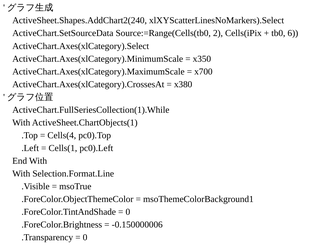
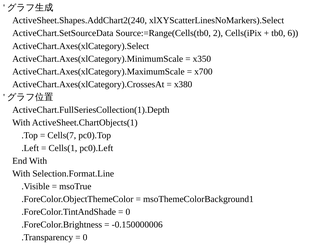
ActiveChart.FullSeriesCollection(1).While: ActiveChart.FullSeriesCollection(1).While -> ActiveChart.FullSeriesCollection(1).Depth (91, 110)
Cells(4: Cells(4 -> Cells(7 (62, 135)
